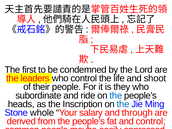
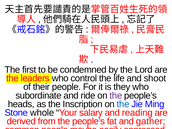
the colour: blue -> purple (116, 96)
through: through -> reading (137, 113)
and control: control -> gather (151, 121)
